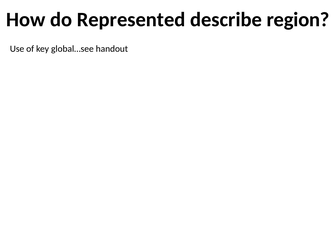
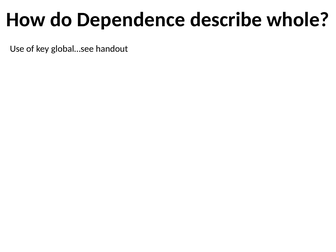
Represented: Represented -> Dependence (131, 20)
region: region -> whole (298, 20)
